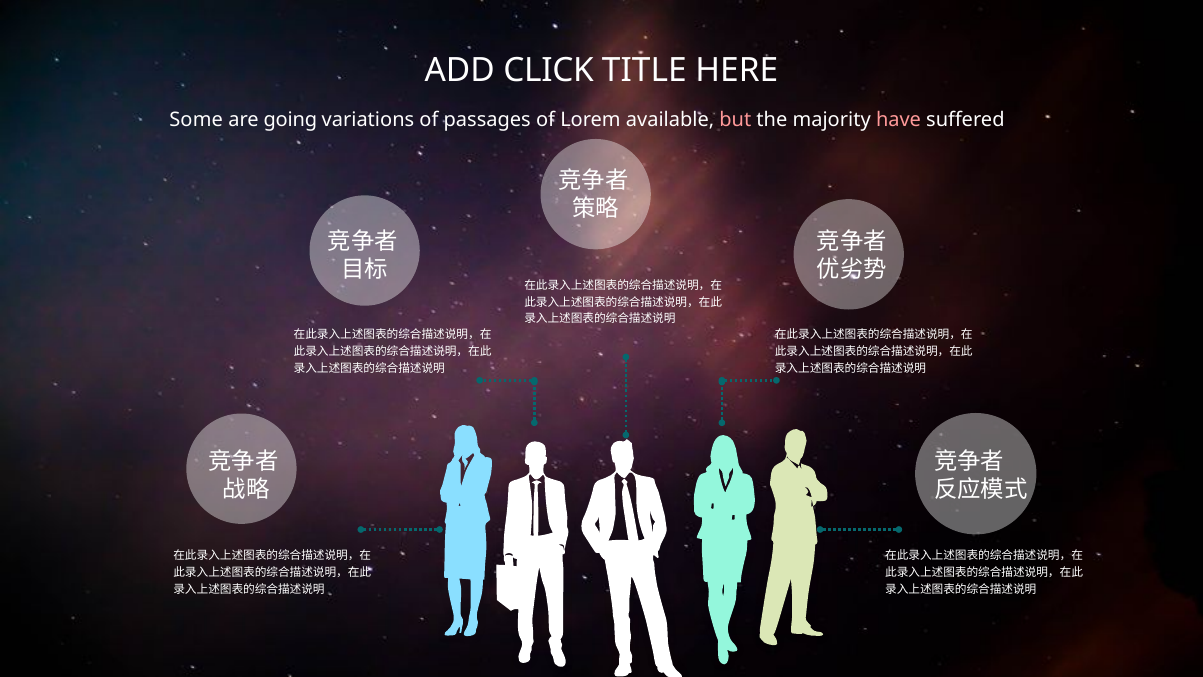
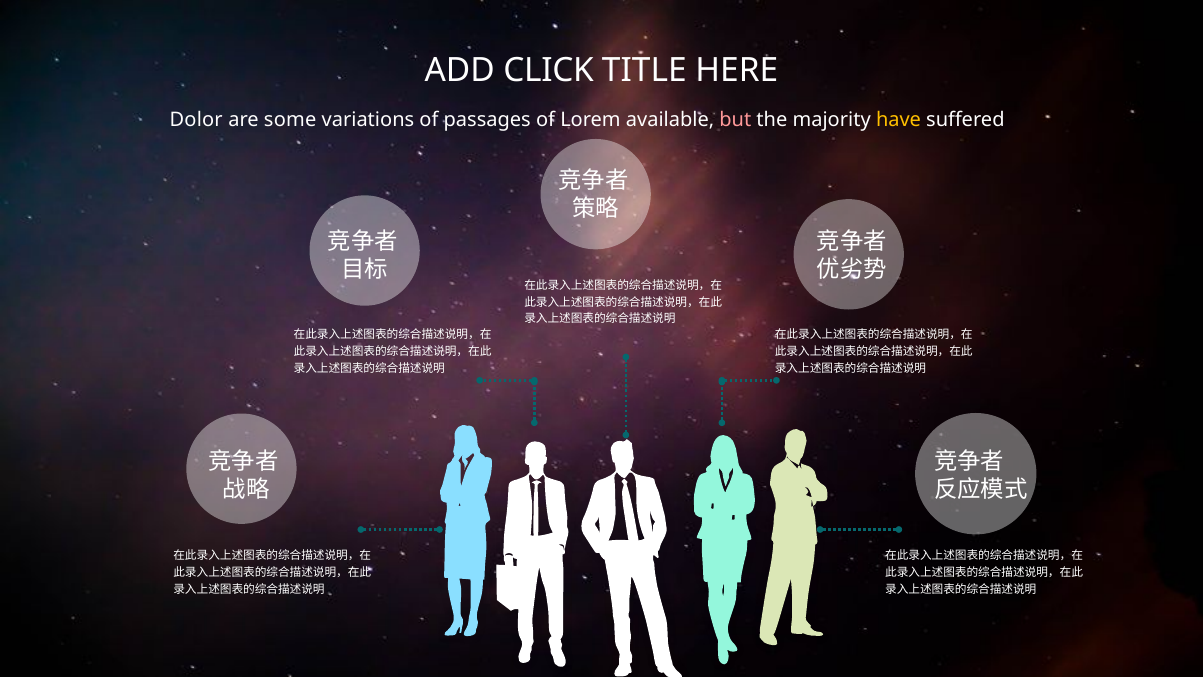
Some: Some -> Dolor (196, 120)
going: going -> some (290, 120)
have colour: pink -> yellow (898, 120)
